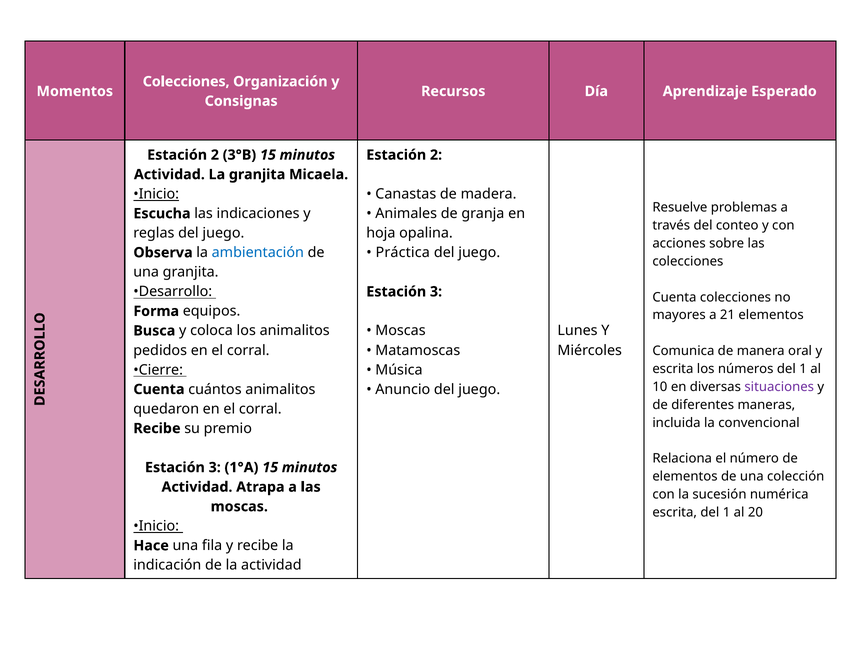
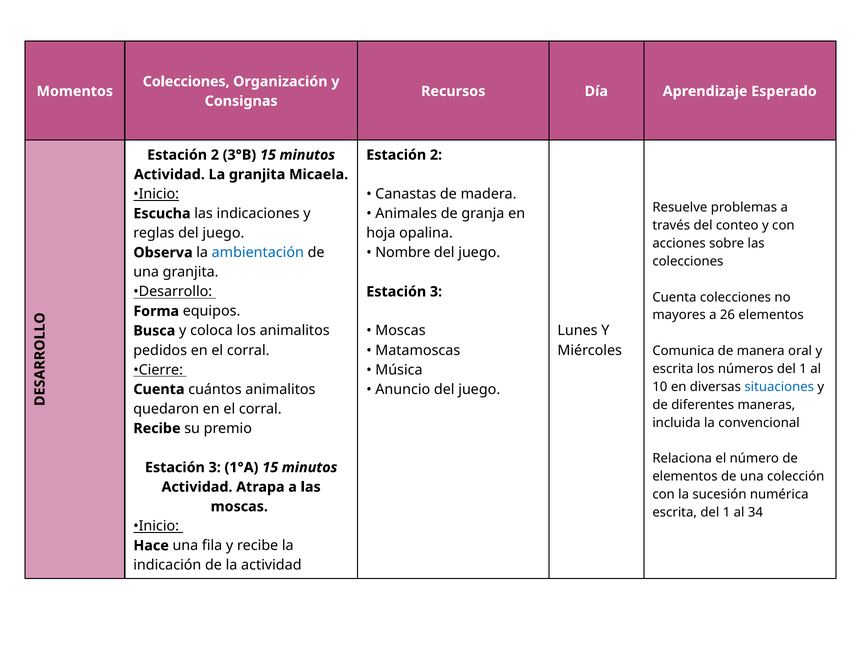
Práctica: Práctica -> Nombre (403, 253)
21: 21 -> 26 (727, 315)
situaciones colour: purple -> blue (779, 387)
20: 20 -> 34 (755, 512)
